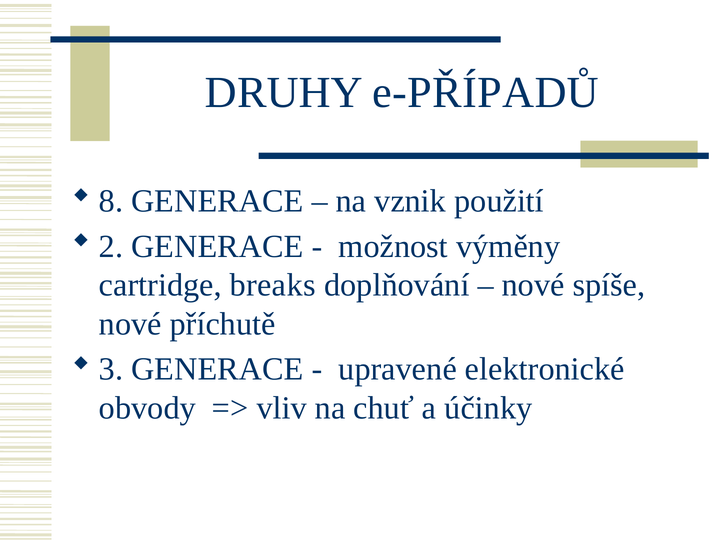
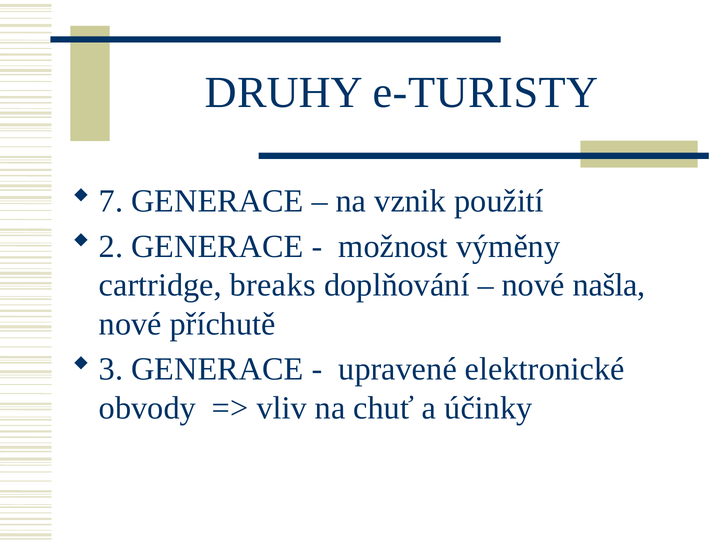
e-PŘÍPADŮ: e-PŘÍPADŮ -> e-TURISTY (486, 93)
8: 8 -> 7 (111, 201)
spíše: spíše -> našla (609, 285)
